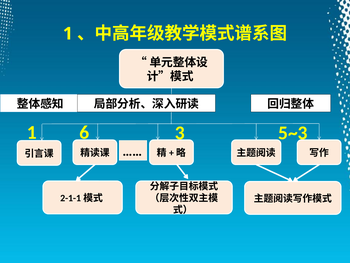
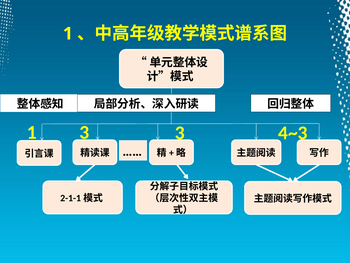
1 6: 6 -> 3 (84, 132)
5~3: 5~3 -> 4~3 (293, 133)
